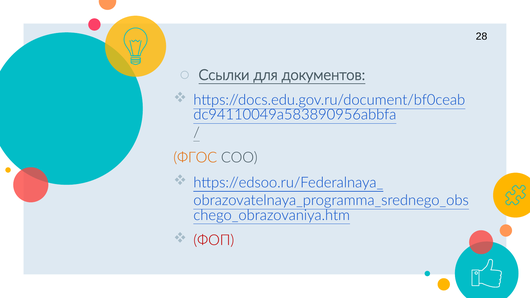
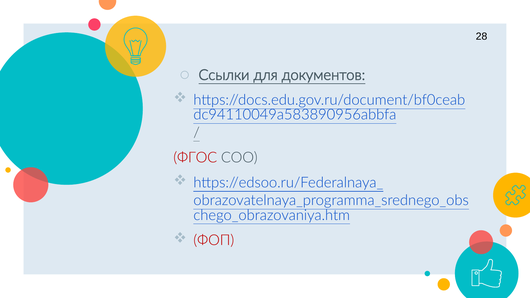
ФГОС colour: orange -> red (195, 158)
